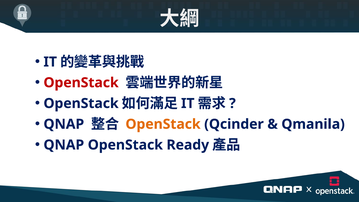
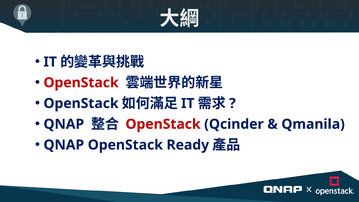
OpenStack colour: orange -> red (163, 124)
